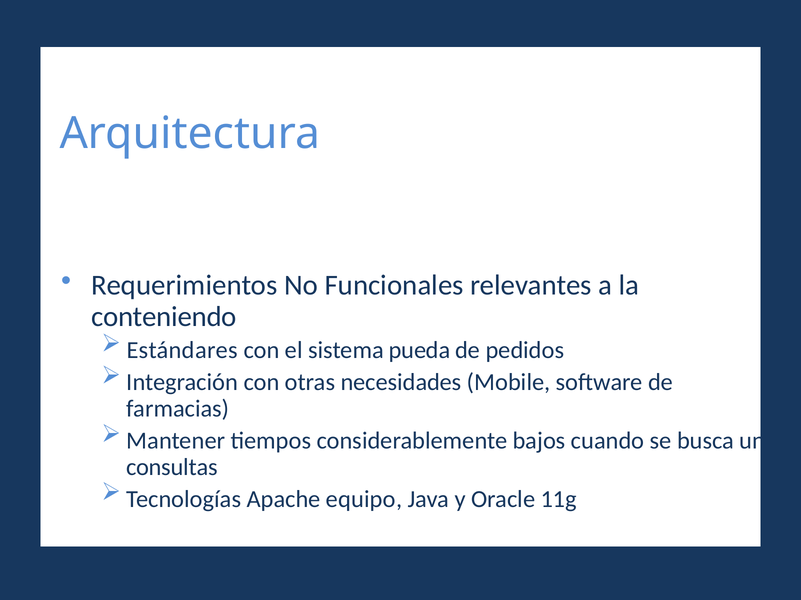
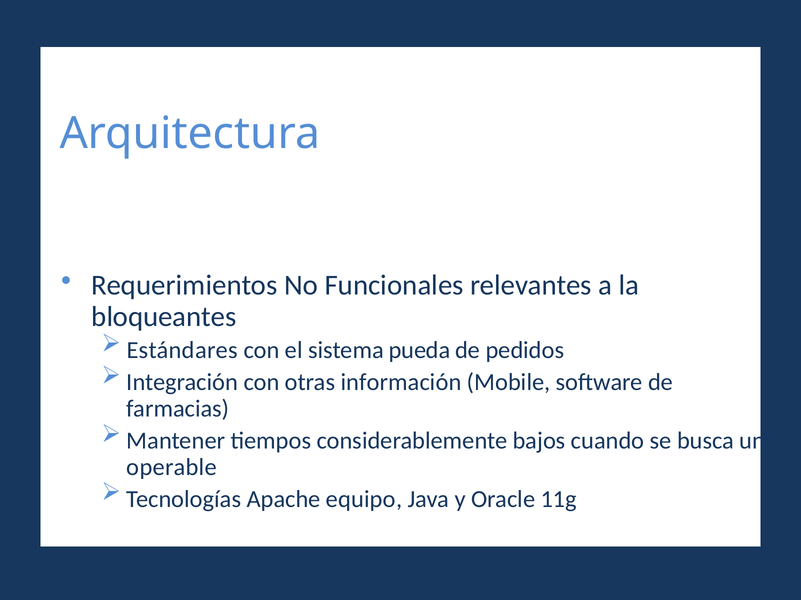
conteniendo: conteniendo -> bloqueantes (164, 317)
necesidades: necesidades -> información (401, 383)
consultas: consultas -> operable (172, 468)
